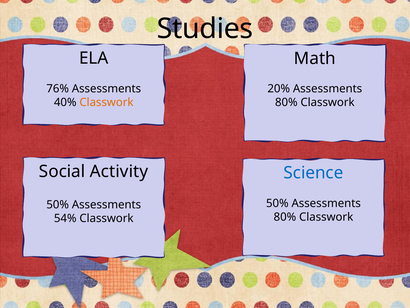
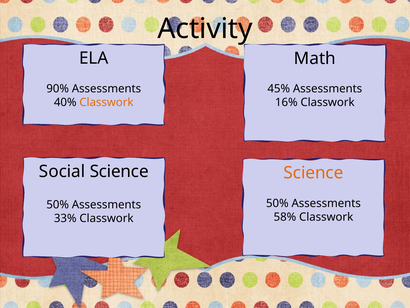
Studies: Studies -> Activity (205, 29)
76%: 76% -> 90% (58, 89)
20%: 20% -> 45% (279, 89)
80%: 80% -> 16% (286, 102)
Social Activity: Activity -> Science (119, 171)
Science colour: blue -> orange (313, 173)
80%: 80% -> 58% (285, 217)
54%: 54% -> 33% (65, 218)
